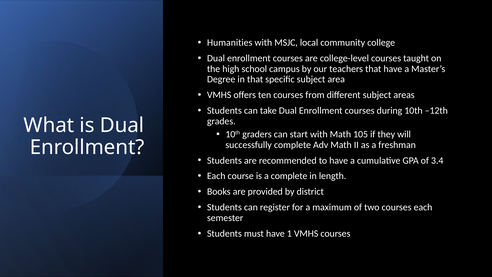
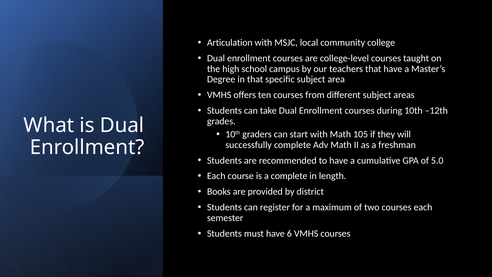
Humanities: Humanities -> Articulation (230, 43)
3.4: 3.4 -> 5.0 (437, 160)
1: 1 -> 6 (289, 233)
